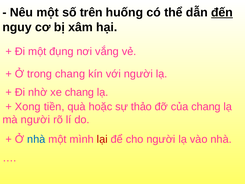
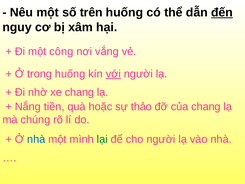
đụng: đụng -> công (61, 51)
trong chang: chang -> huống (70, 74)
với underline: none -> present (113, 74)
Xong: Xong -> Nắng (28, 106)
mà người: người -> chúng (35, 120)
lại colour: red -> green (102, 139)
